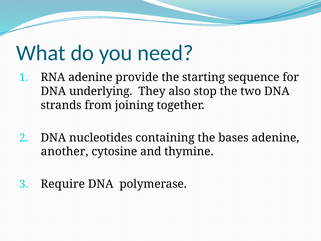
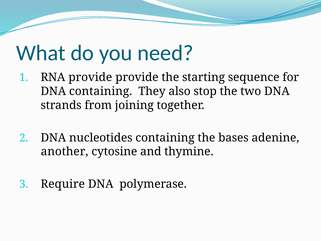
RNA adenine: adenine -> provide (90, 77)
DNA underlying: underlying -> containing (101, 91)
